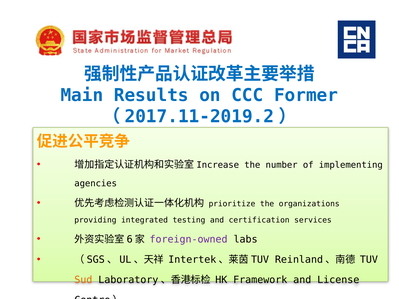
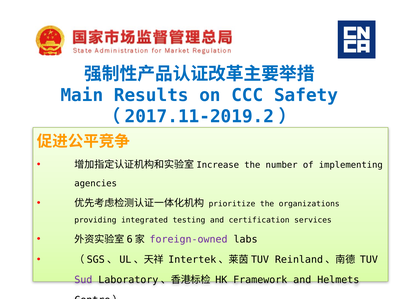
Former: Former -> Safety (306, 95)
Sud colour: orange -> purple (83, 280)
License: License -> Helmets (338, 280)
